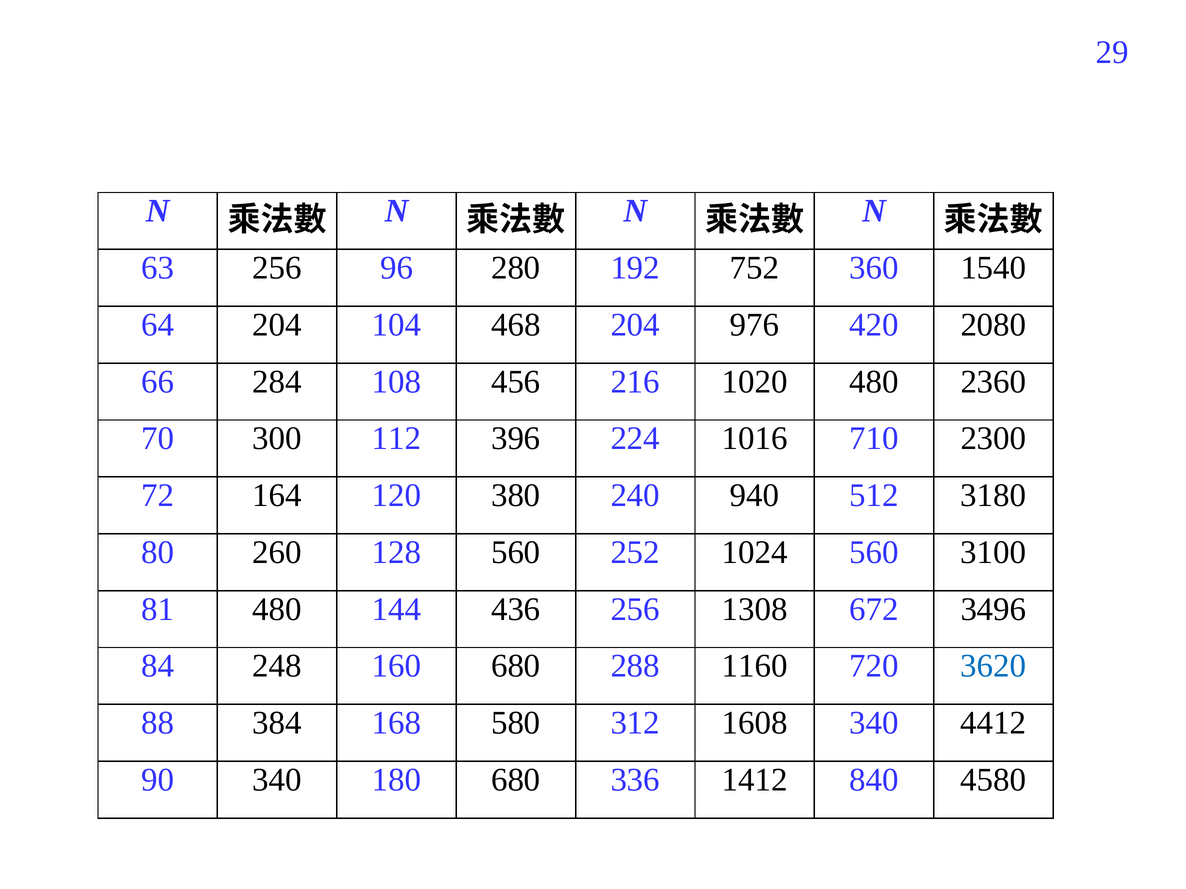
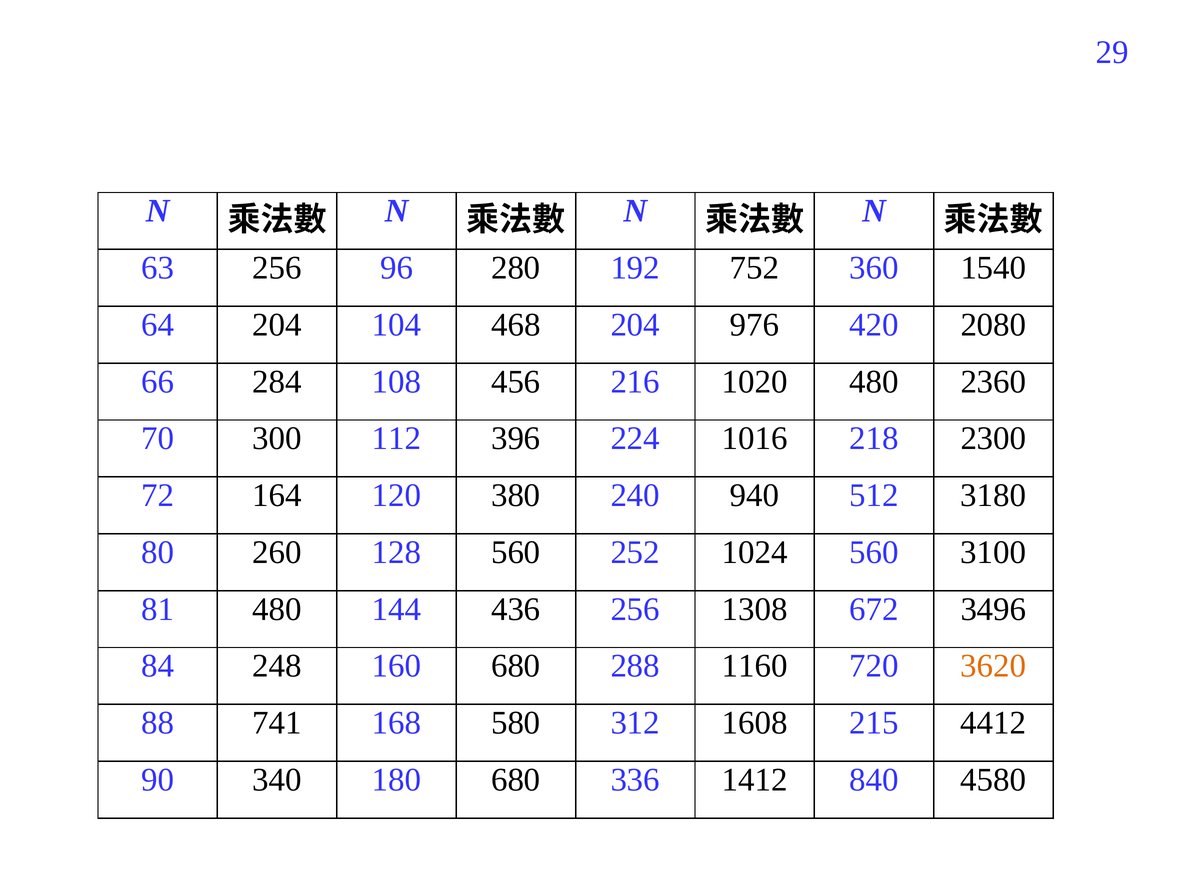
710: 710 -> 218 (874, 439)
3620 colour: blue -> orange (993, 666)
384: 384 -> 741 (277, 723)
1608 340: 340 -> 215 (874, 723)
